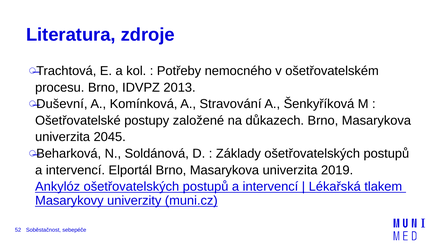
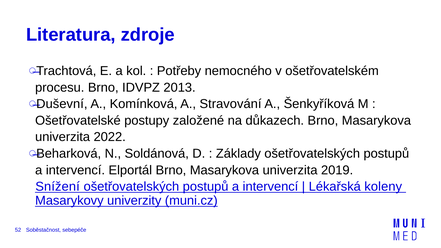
2045: 2045 -> 2022 (110, 137)
Ankylóz: Ankylóz -> Snížení (58, 187)
tlakem: tlakem -> koleny (383, 187)
